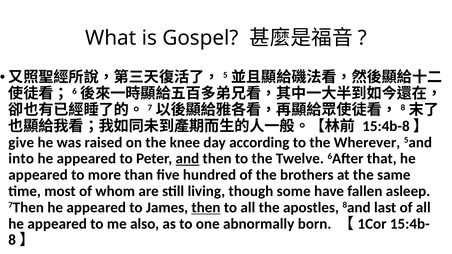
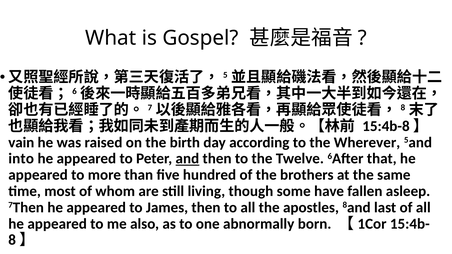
give: give -> vain (21, 143)
knee: knee -> birth (185, 143)
then underline: present -> none (206, 208)
